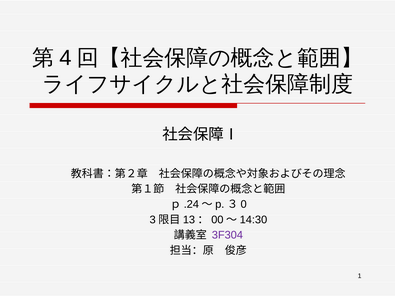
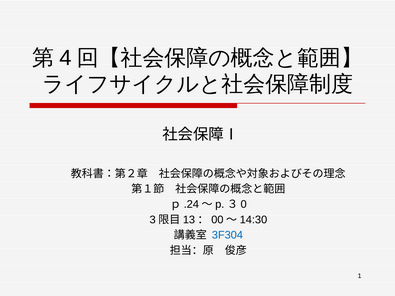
3F304 colour: purple -> blue (227, 235)
